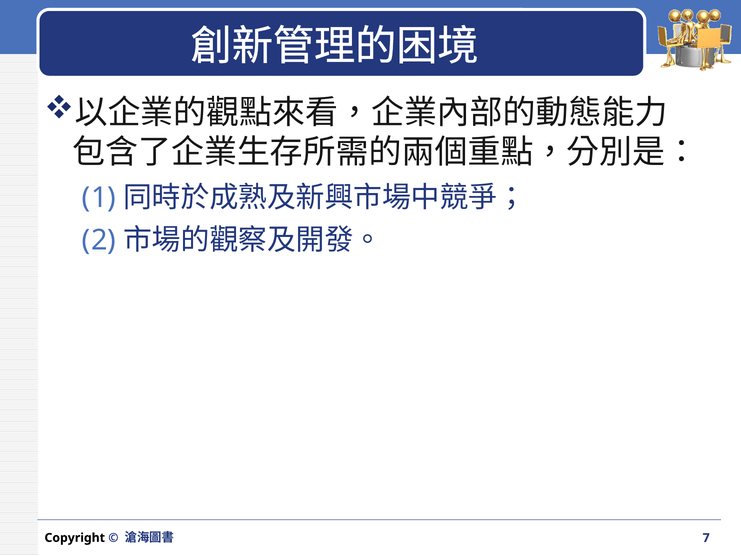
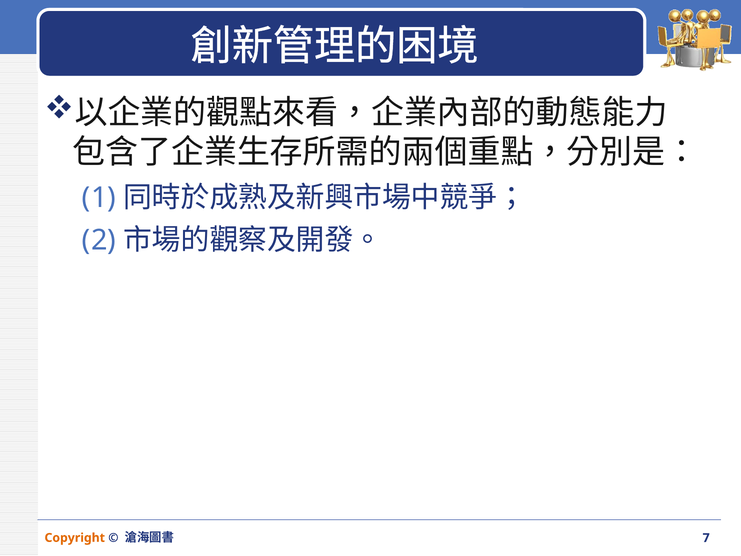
Copyright colour: black -> orange (75, 538)
